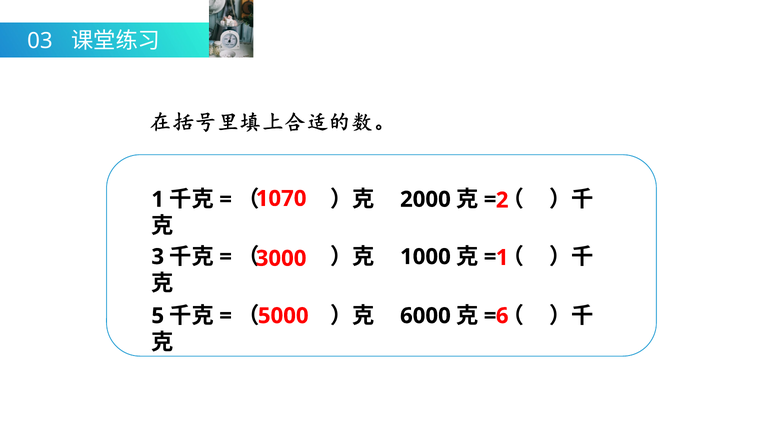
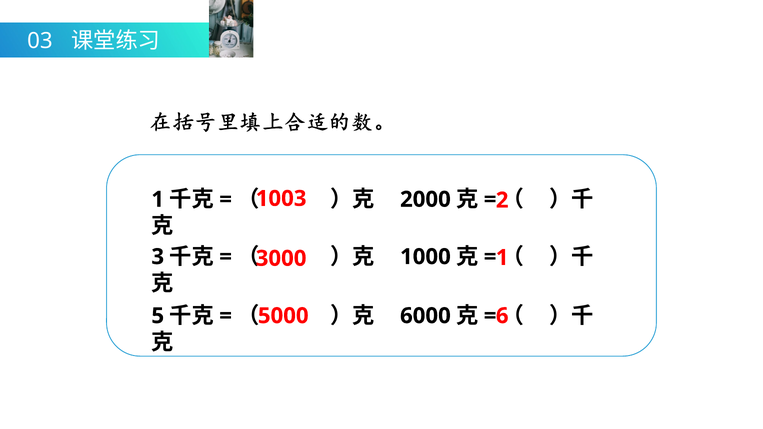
1070: 1070 -> 1003 (281, 199)
